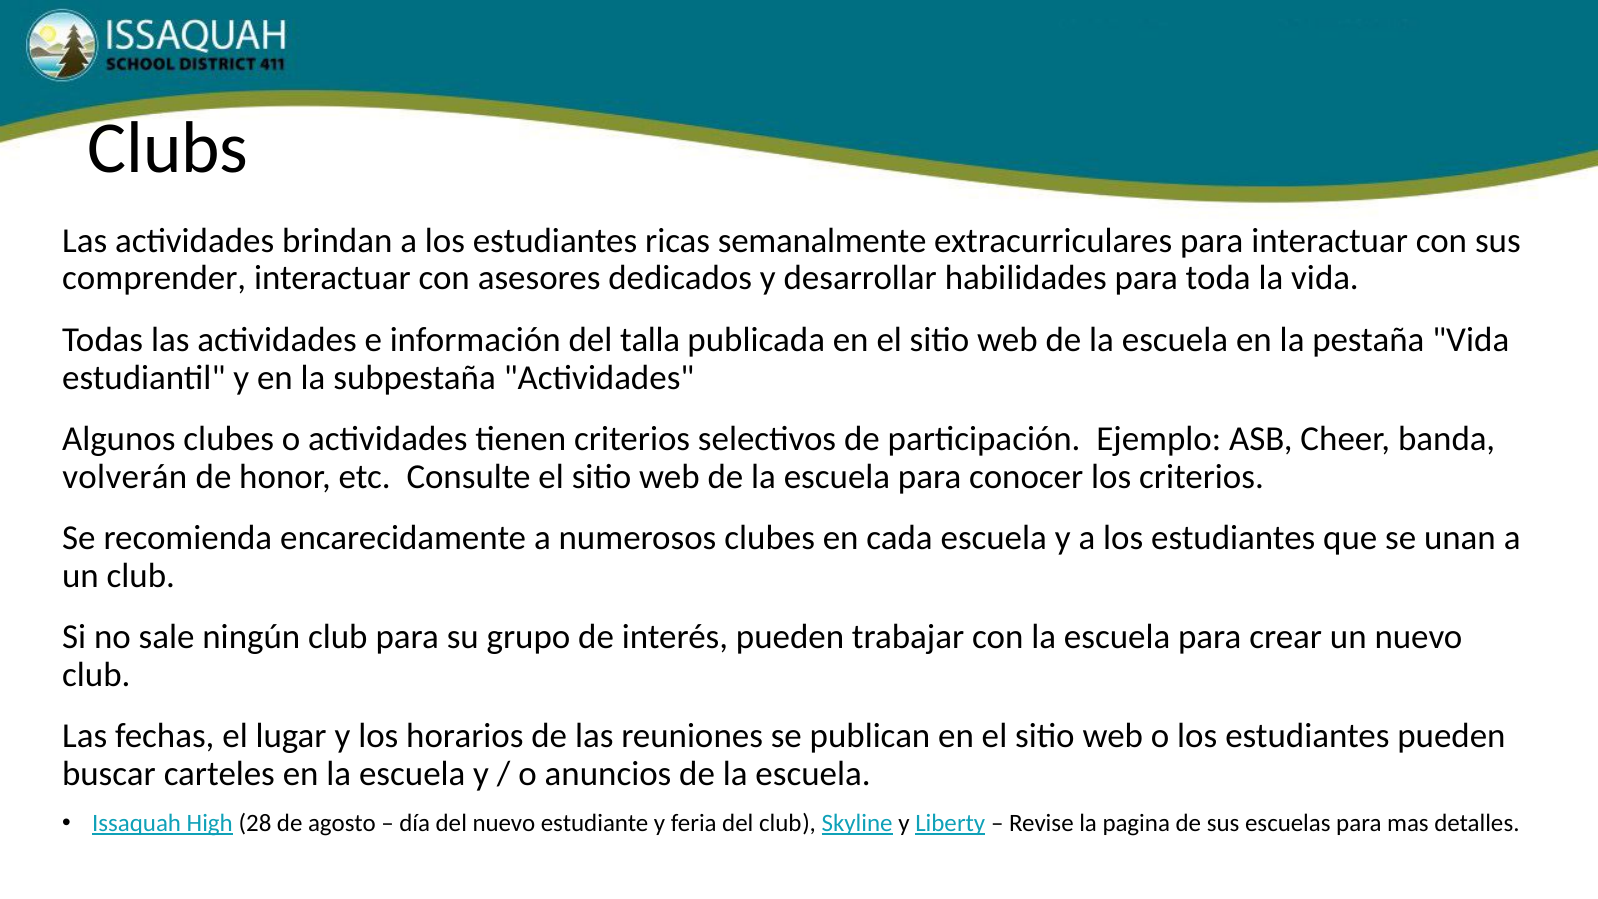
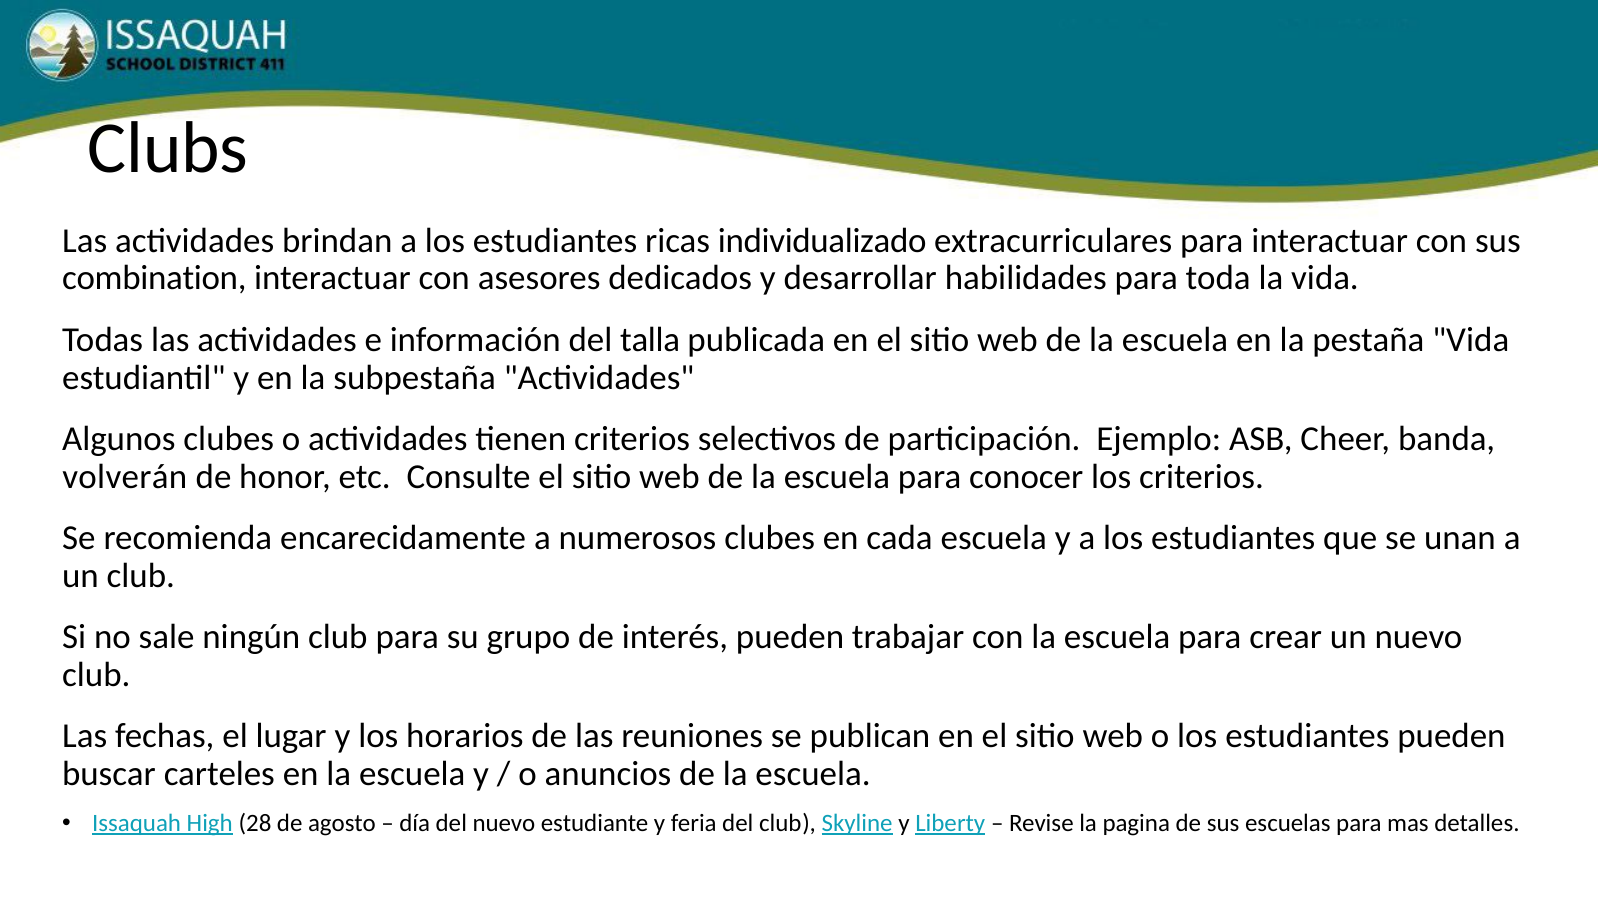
semanalmente: semanalmente -> individualizado (822, 241)
comprender: comprender -> combination (154, 278)
